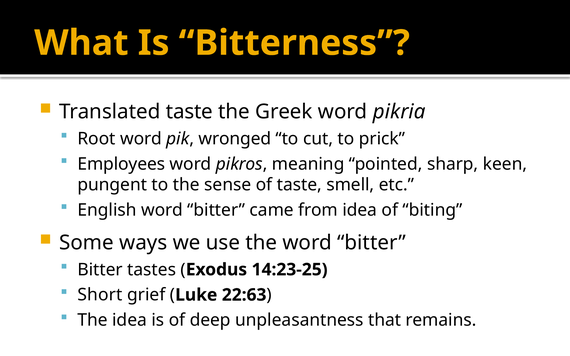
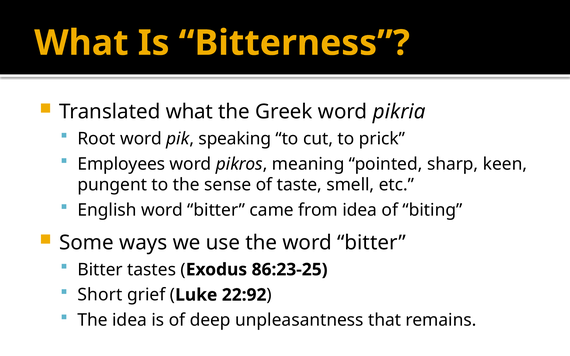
Translated taste: taste -> what (189, 112)
wronged: wronged -> speaking (235, 139)
14:23-25: 14:23-25 -> 86:23-25 (290, 270)
22:63: 22:63 -> 22:92 (244, 295)
